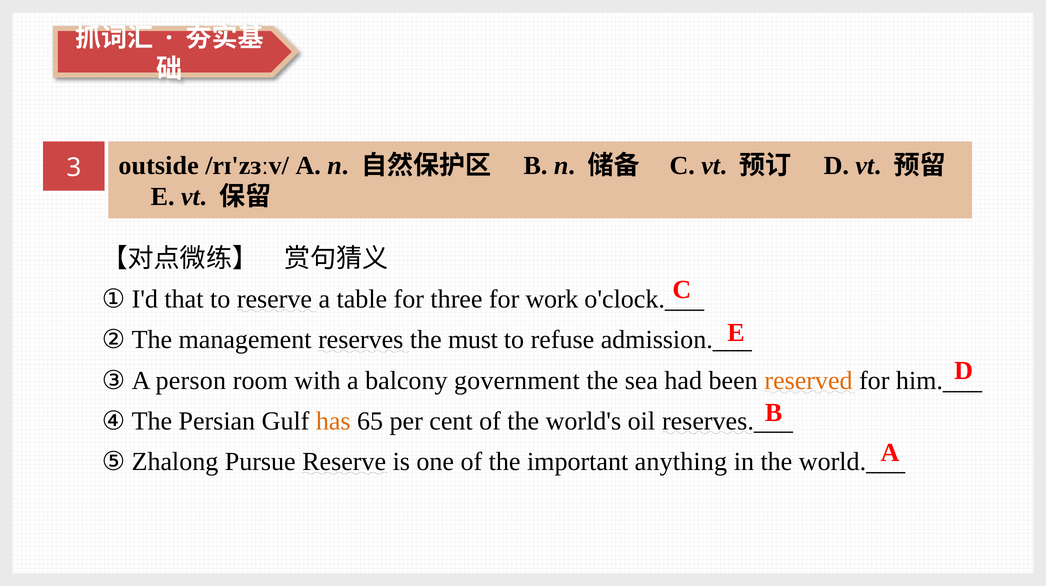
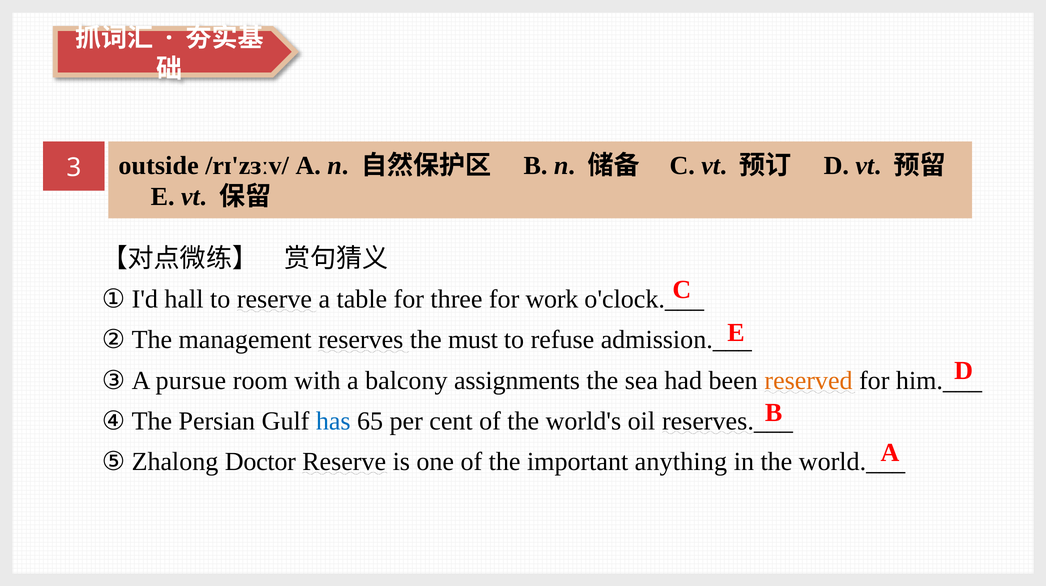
that: that -> hall (184, 299)
person: person -> pursue (191, 380)
government: government -> assignments (517, 380)
has colour: orange -> blue (333, 421)
Pursue: Pursue -> Doctor (260, 462)
